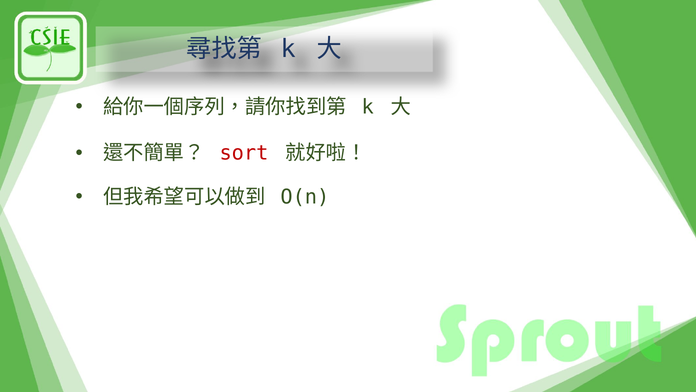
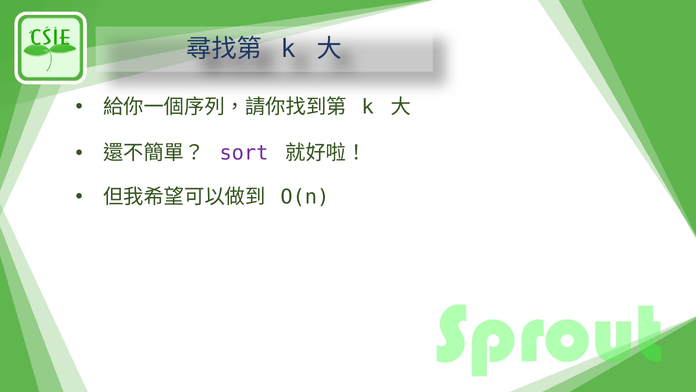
sort colour: red -> purple (244, 153)
